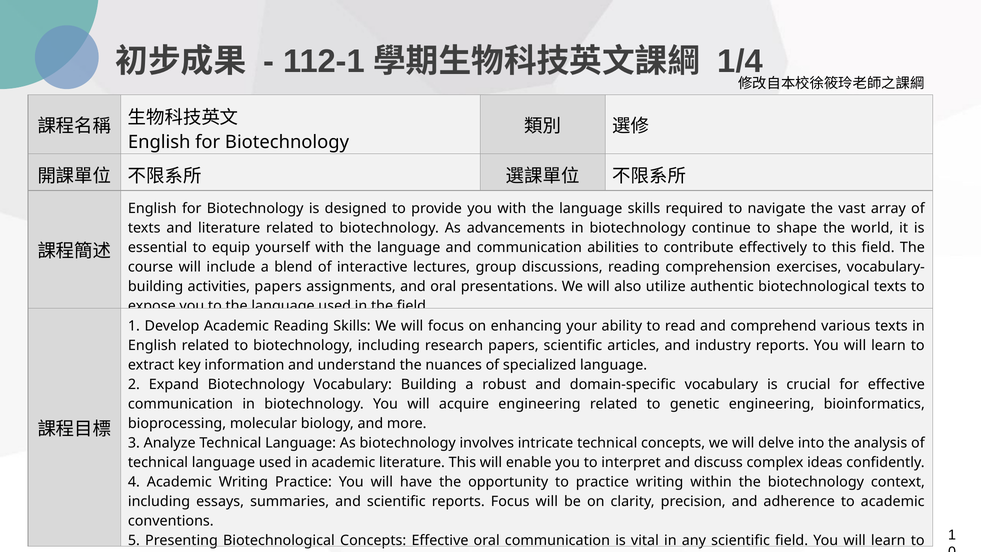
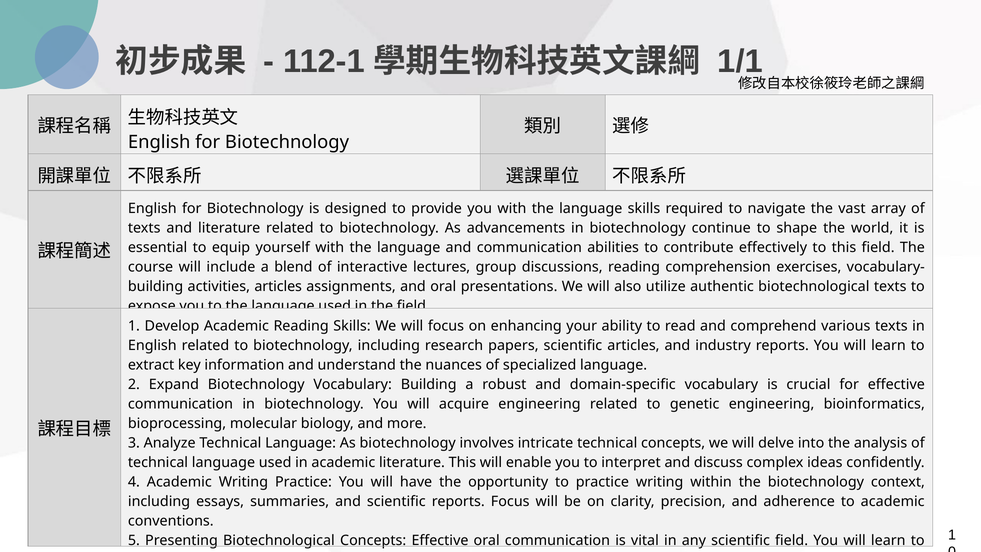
1/4: 1/4 -> 1/1 (740, 62)
activities papers: papers -> articles (278, 286)
